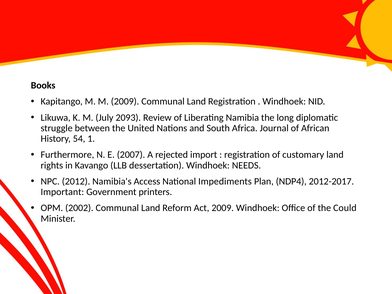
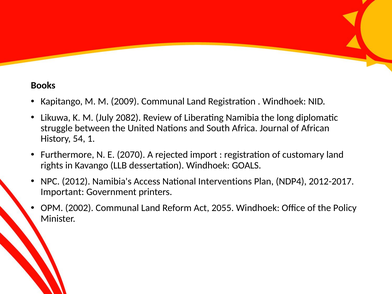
2093: 2093 -> 2082 (128, 118)
2007: 2007 -> 2070 (131, 155)
NEEDS: NEEDS -> GOALS (247, 165)
Impediments: Impediments -> Interventions (225, 181)
Act 2009: 2009 -> 2055 (223, 208)
Could: Could -> Policy (345, 208)
